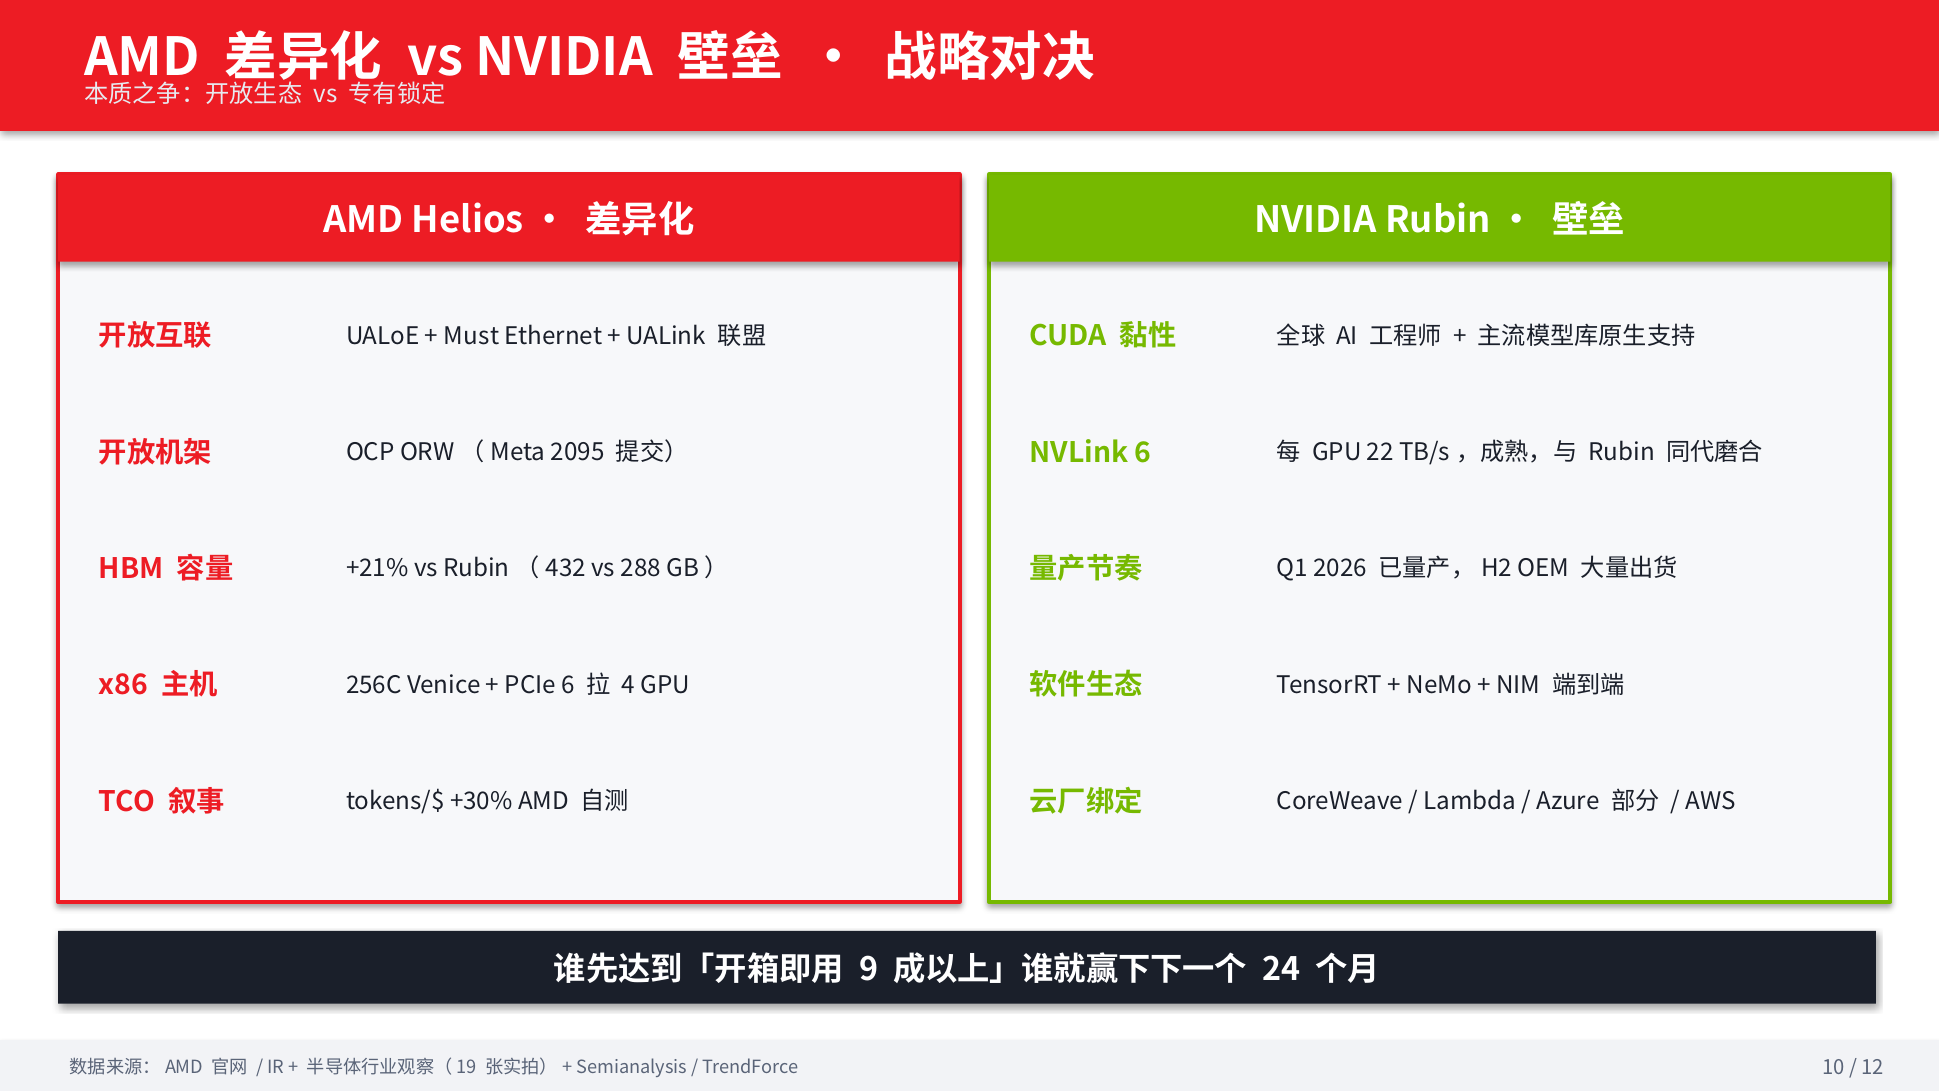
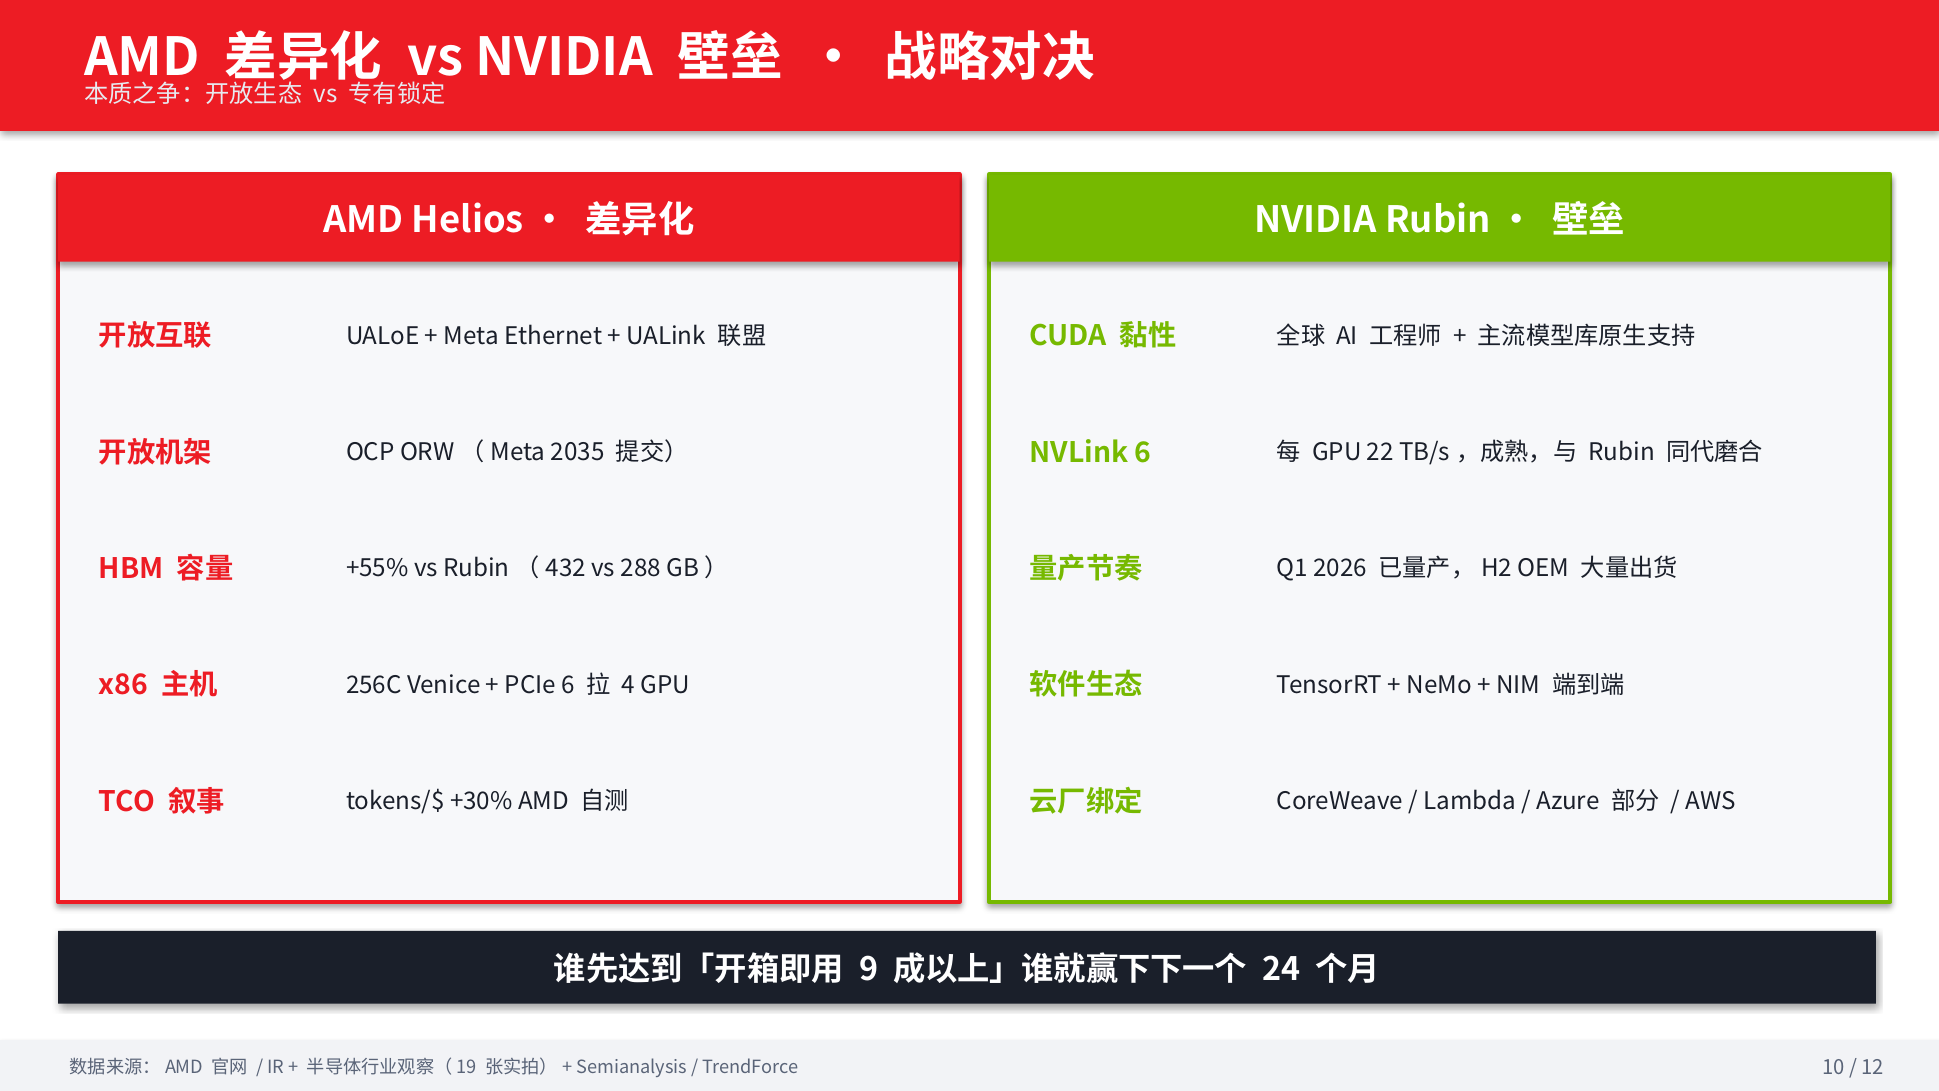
Must: Must -> Meta (472, 336)
2095: 2095 -> 2035 (578, 452)
+21%: +21% -> +55% (377, 569)
